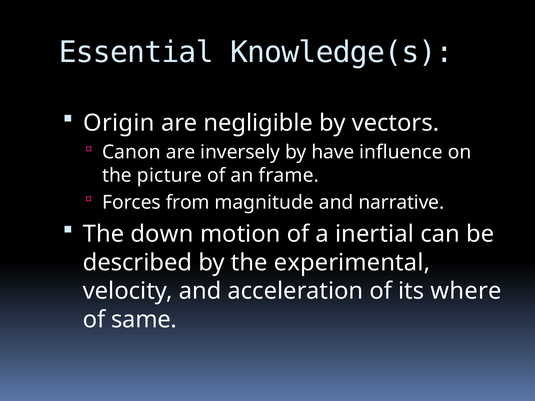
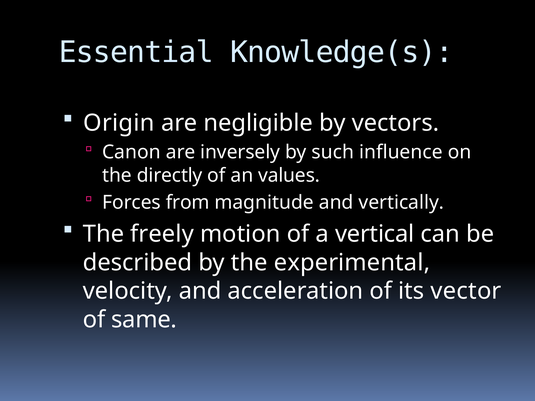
have: have -> such (333, 152)
picture: picture -> directly (170, 176)
frame: frame -> values (289, 176)
narrative: narrative -> vertically (401, 203)
down: down -> freely (162, 234)
inertial: inertial -> vertical (375, 234)
where: where -> vector (466, 291)
